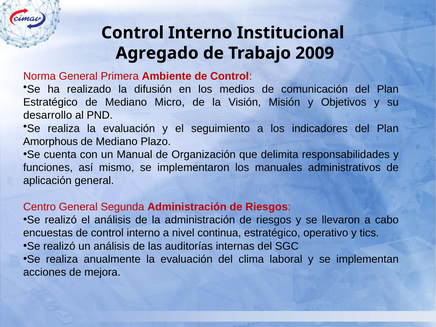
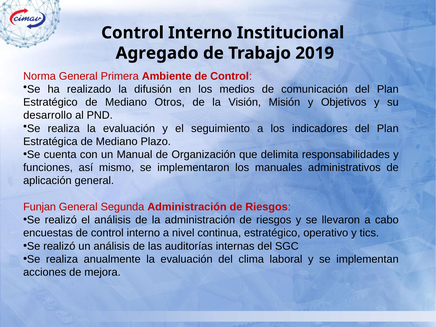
2009: 2009 -> 2019 (315, 53)
Micro: Micro -> Otros (170, 102)
Amorphous: Amorphous -> Estratégica (50, 141)
Centro: Centro -> Funjan (40, 207)
